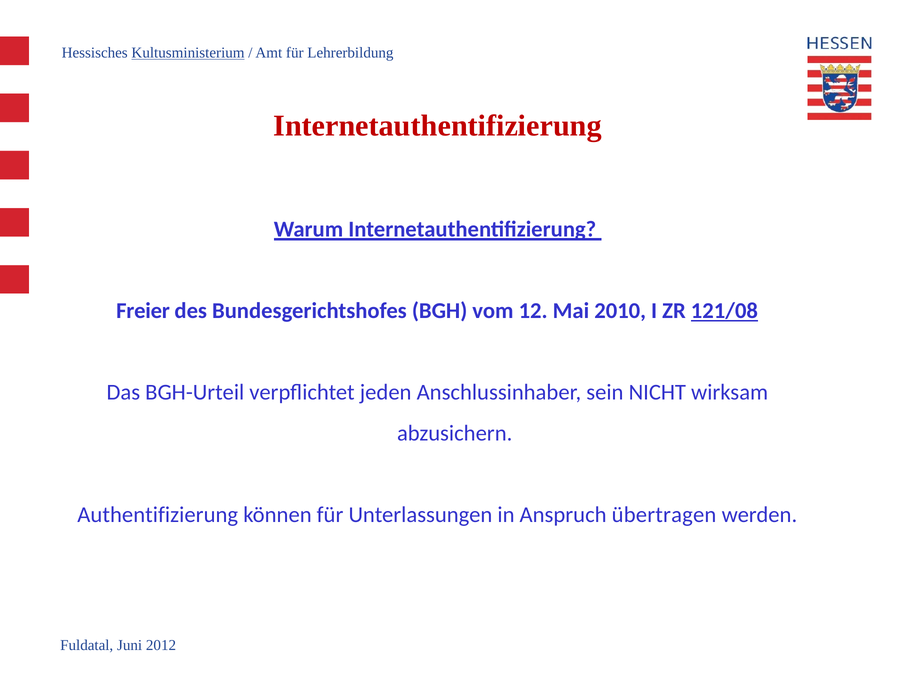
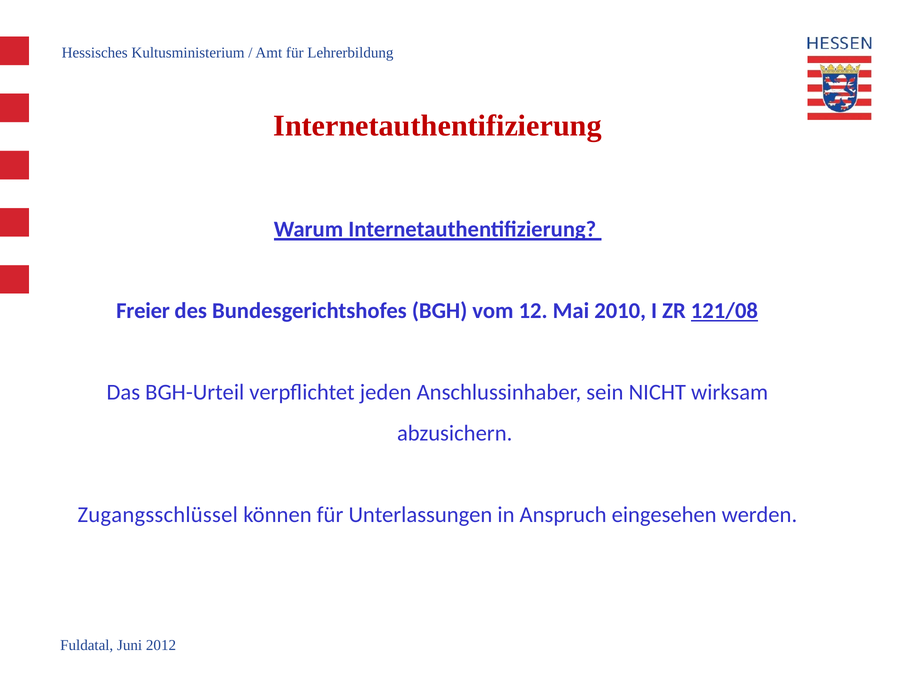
Kultusministerium underline: present -> none (188, 53)
Authentifizierung: Authentifizierung -> Zugangsschlüssel (158, 515)
übertragen: übertragen -> eingesehen (664, 515)
